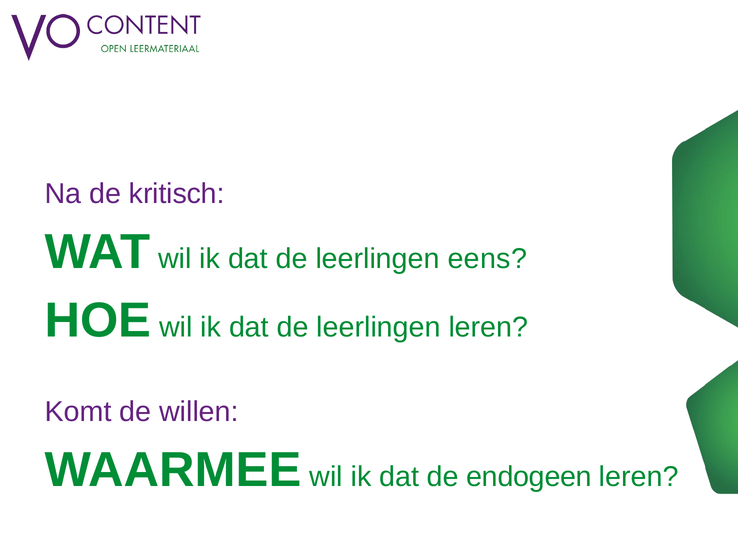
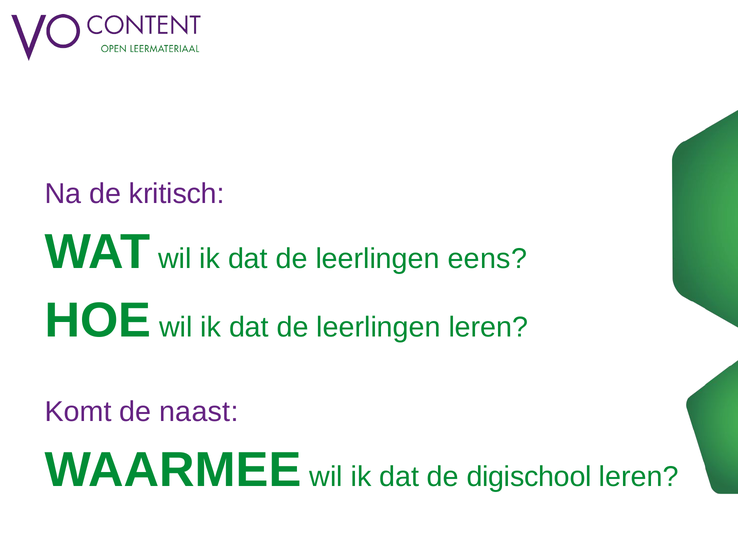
willen: willen -> naast (199, 412)
endogeen: endogeen -> digischool (529, 477)
